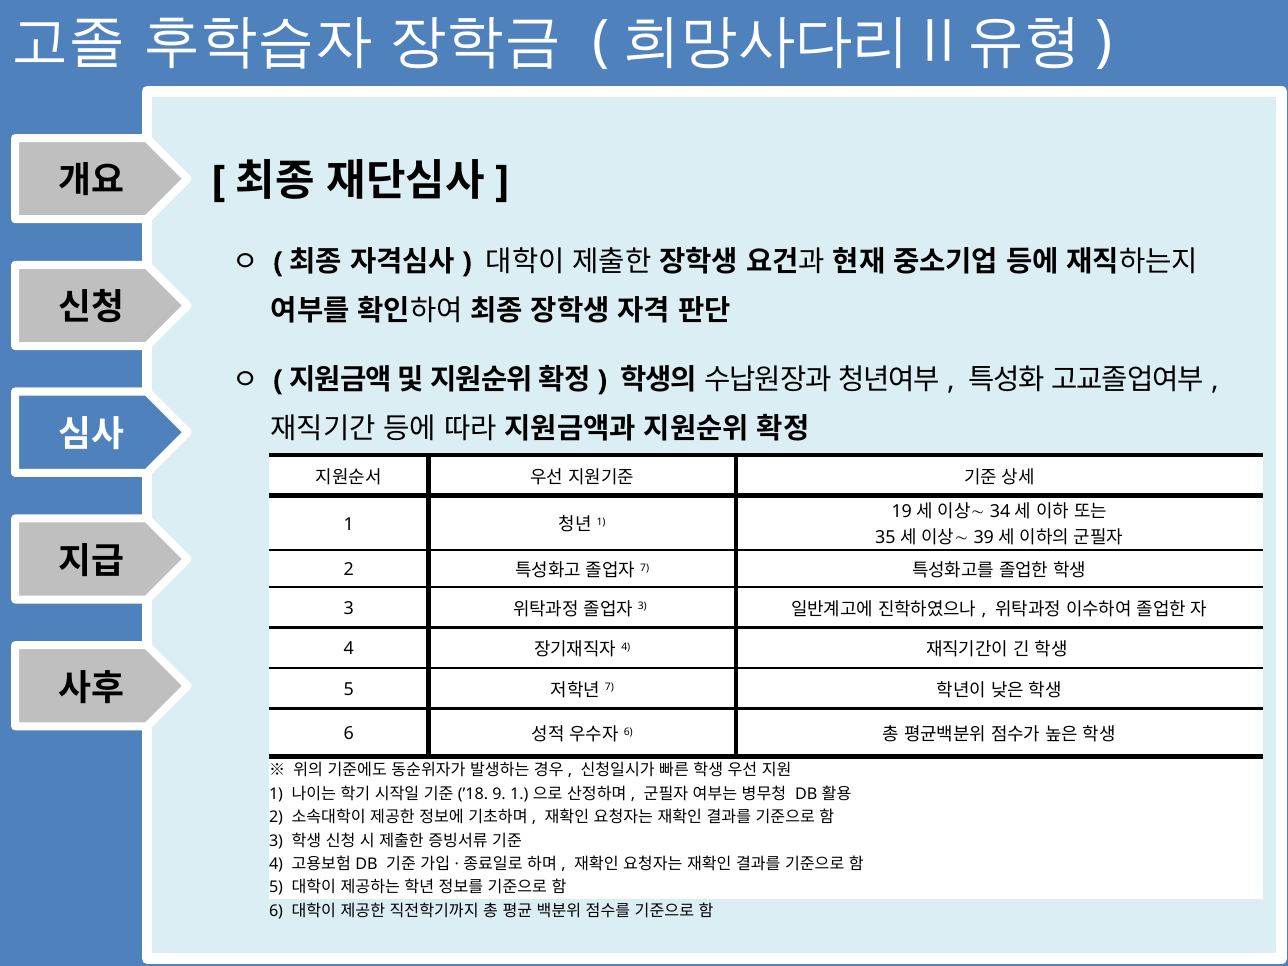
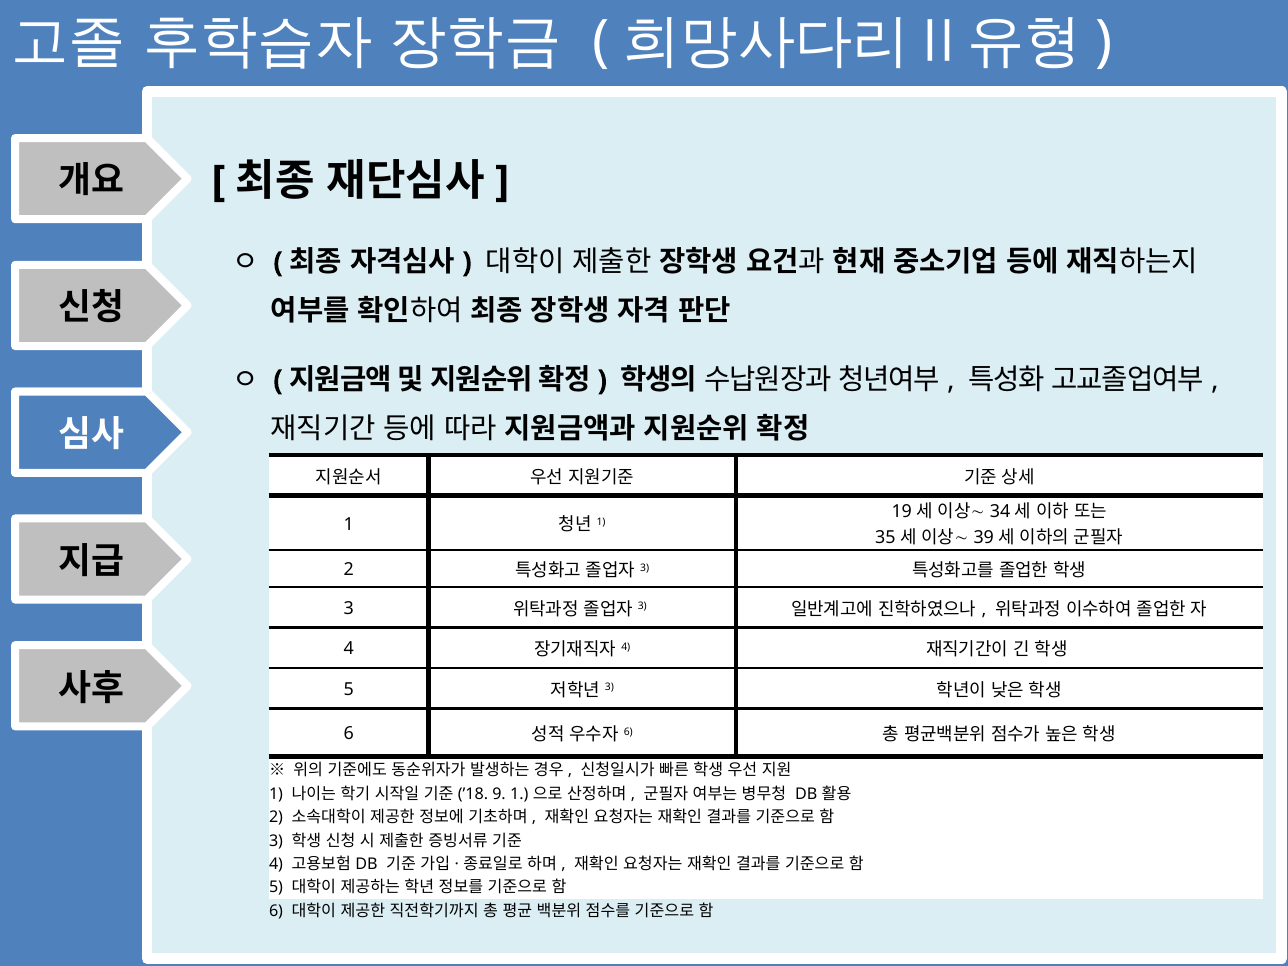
7: 7 -> 3 (645, 568)
7: 7 -> 3 (609, 687)
